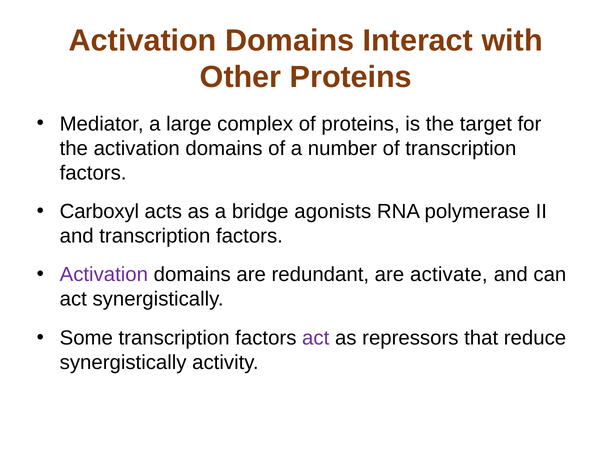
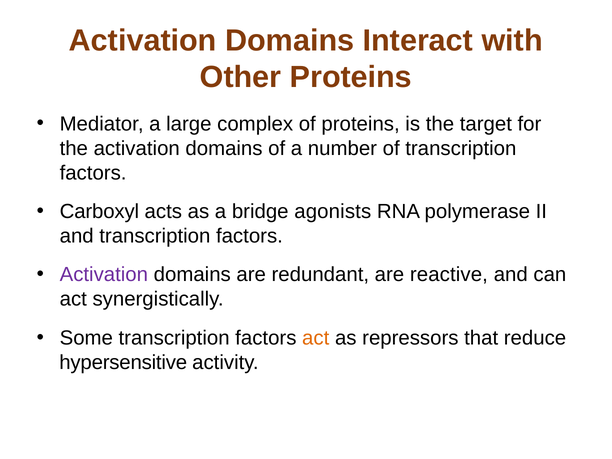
activate: activate -> reactive (449, 275)
act colour: purple -> orange (316, 338)
synergistically: synergistically -> hypersensitive (123, 362)
